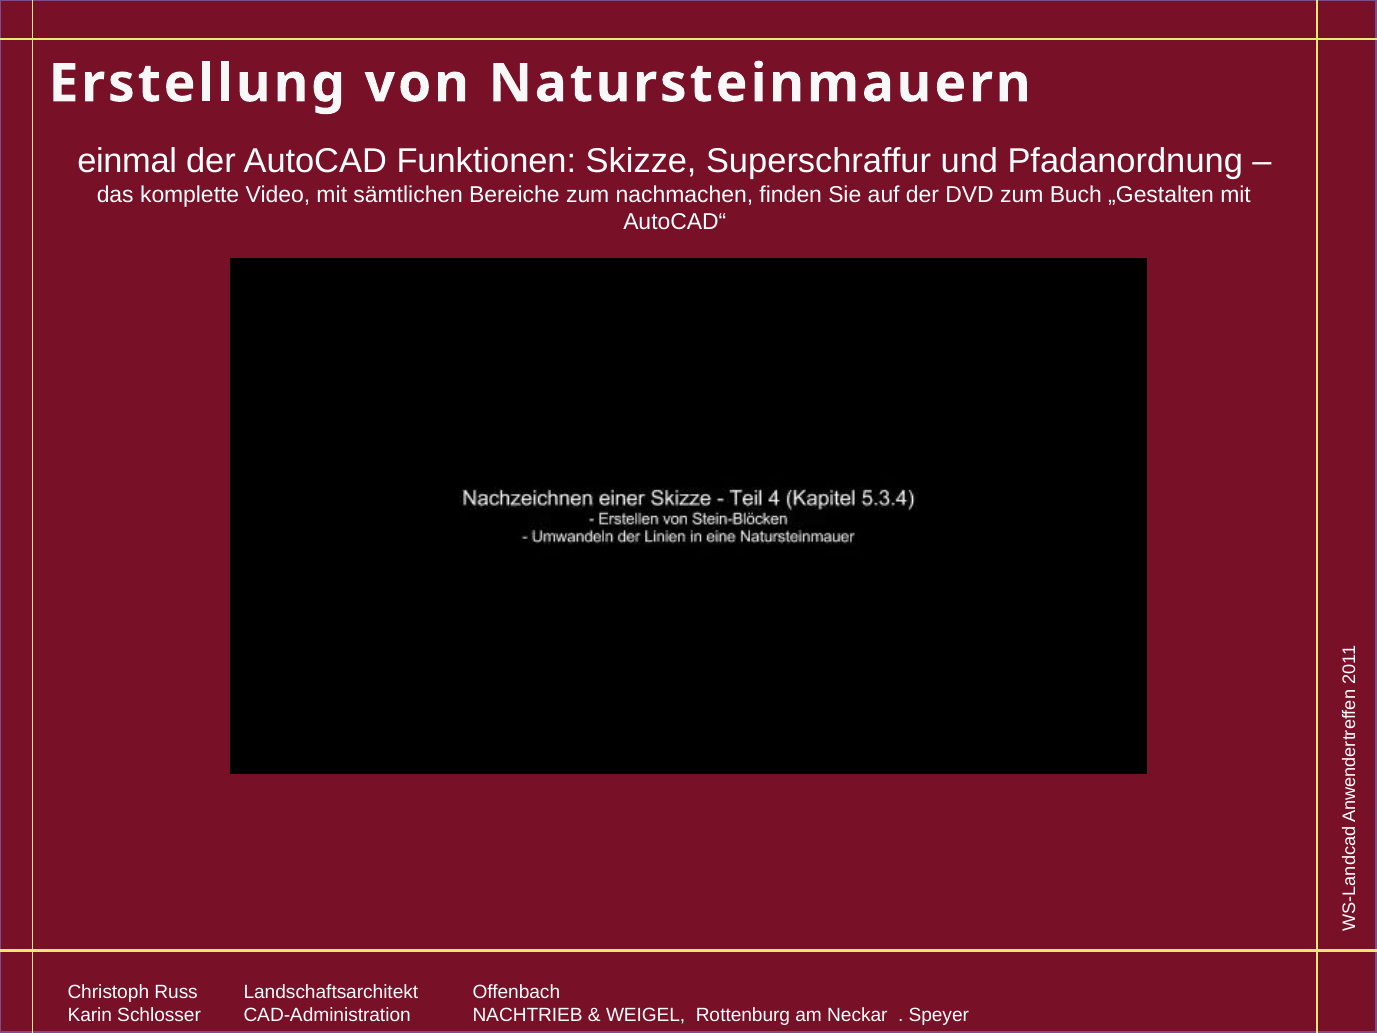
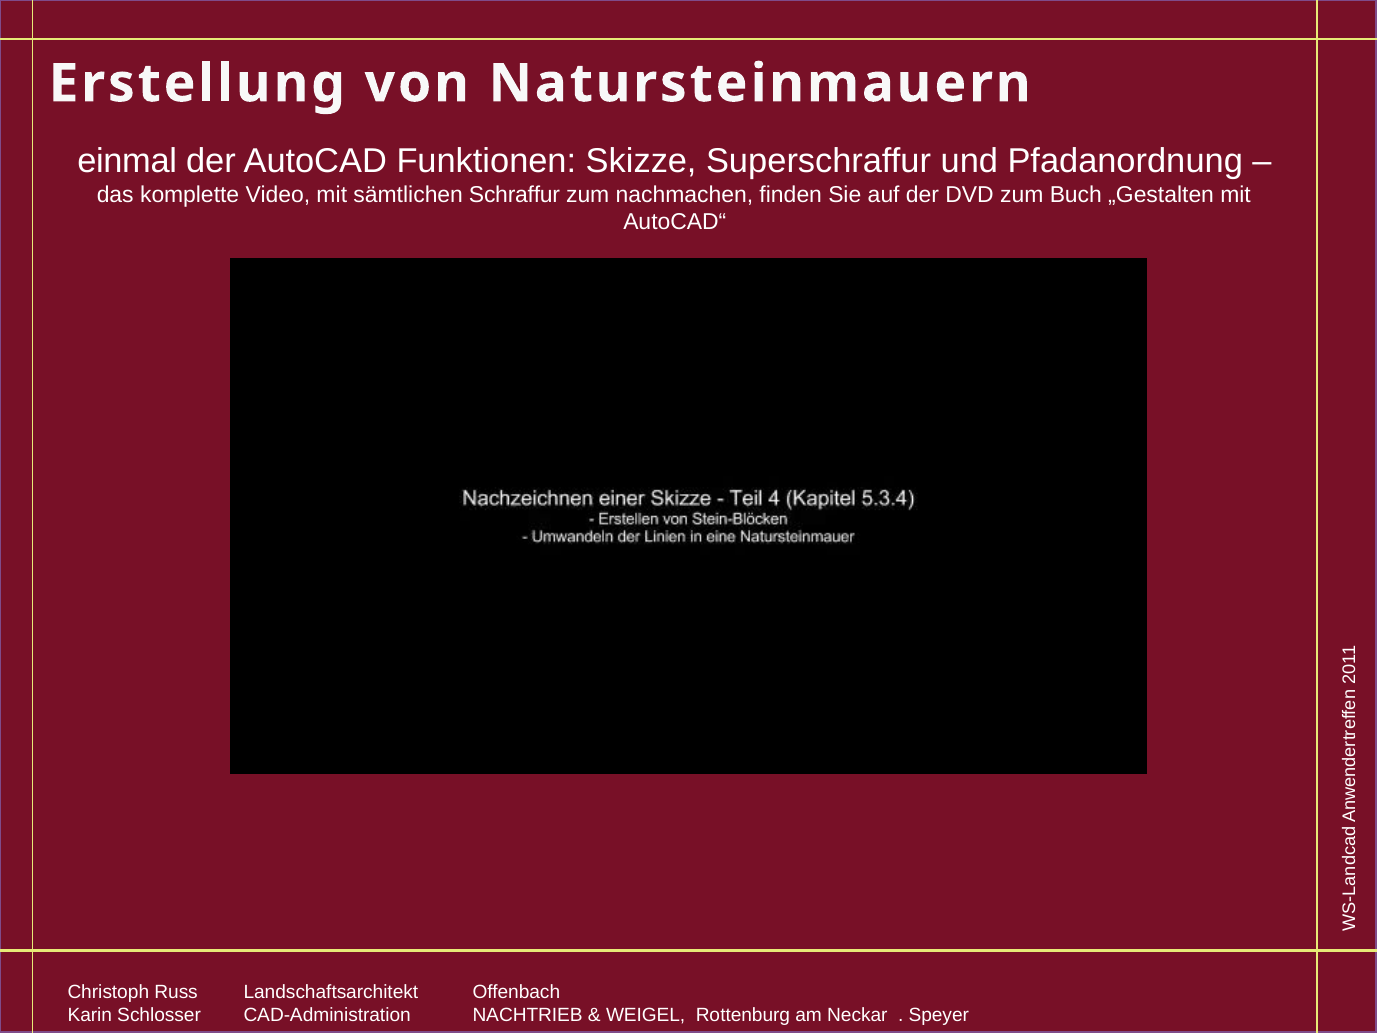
Bereiche: Bereiche -> Schraffur (515, 195)
